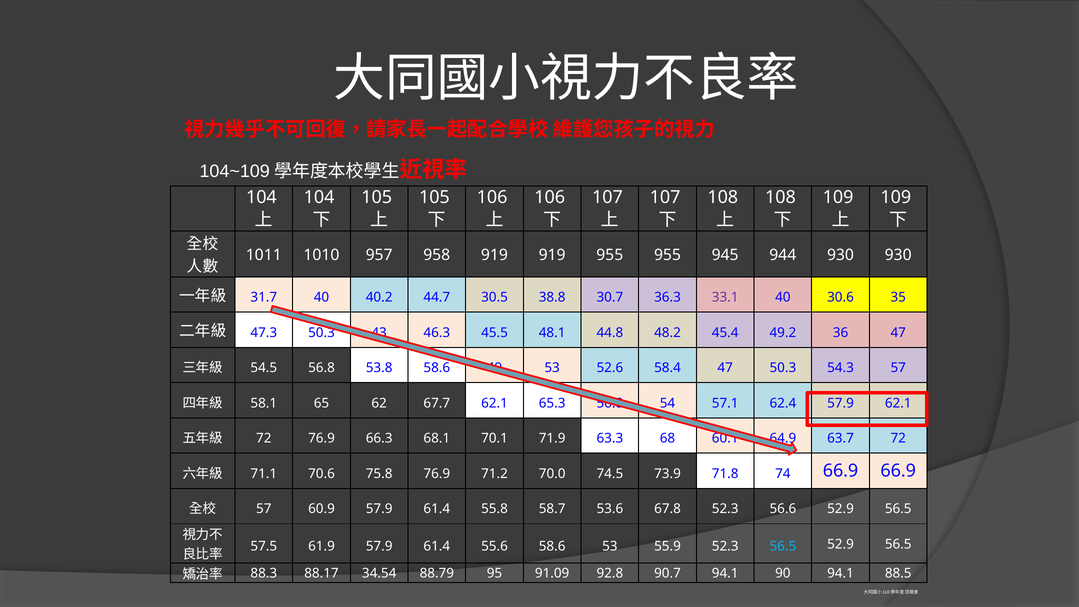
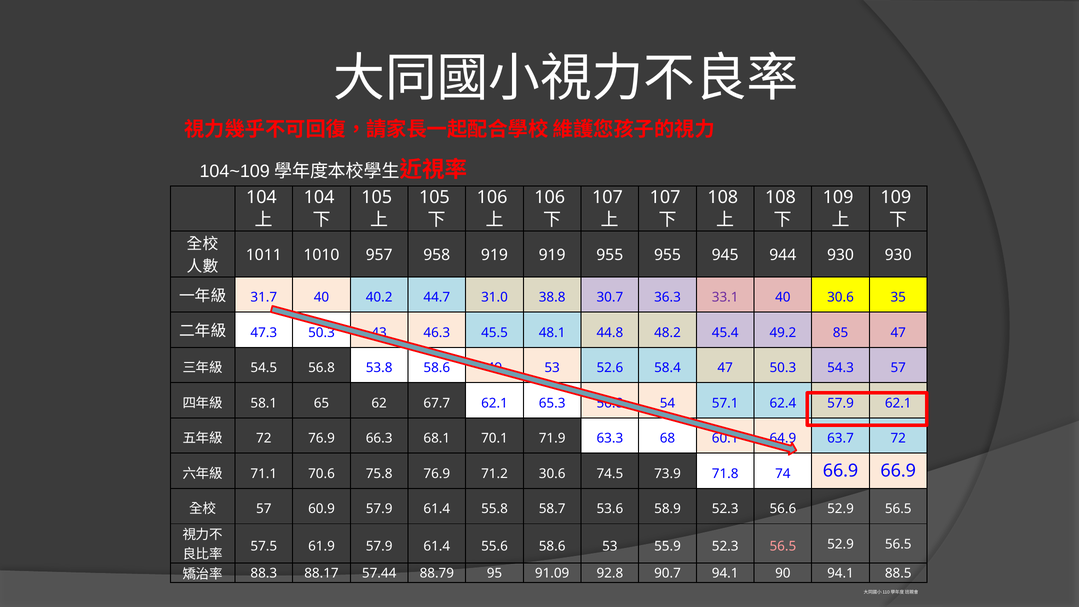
30.5: 30.5 -> 31.0 (495, 297)
36: 36 -> 85 (841, 333)
71.2 70.0: 70.0 -> 30.6 (552, 474)
67.8: 67.8 -> 58.9 (668, 509)
56.5 colour: light blue -> pink (783, 546)
34.54: 34.54 -> 57.44 (379, 573)
